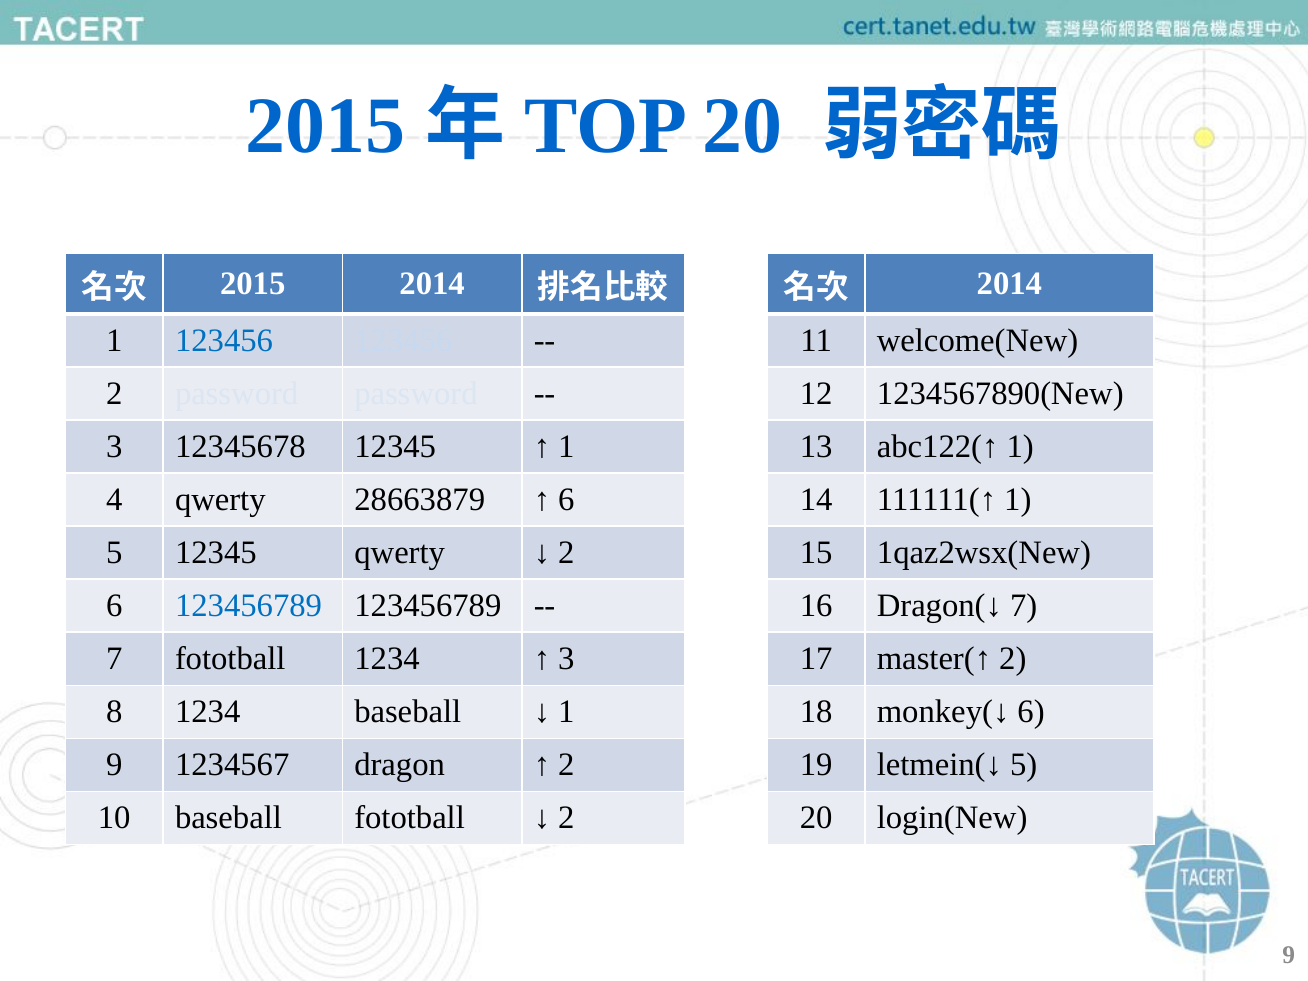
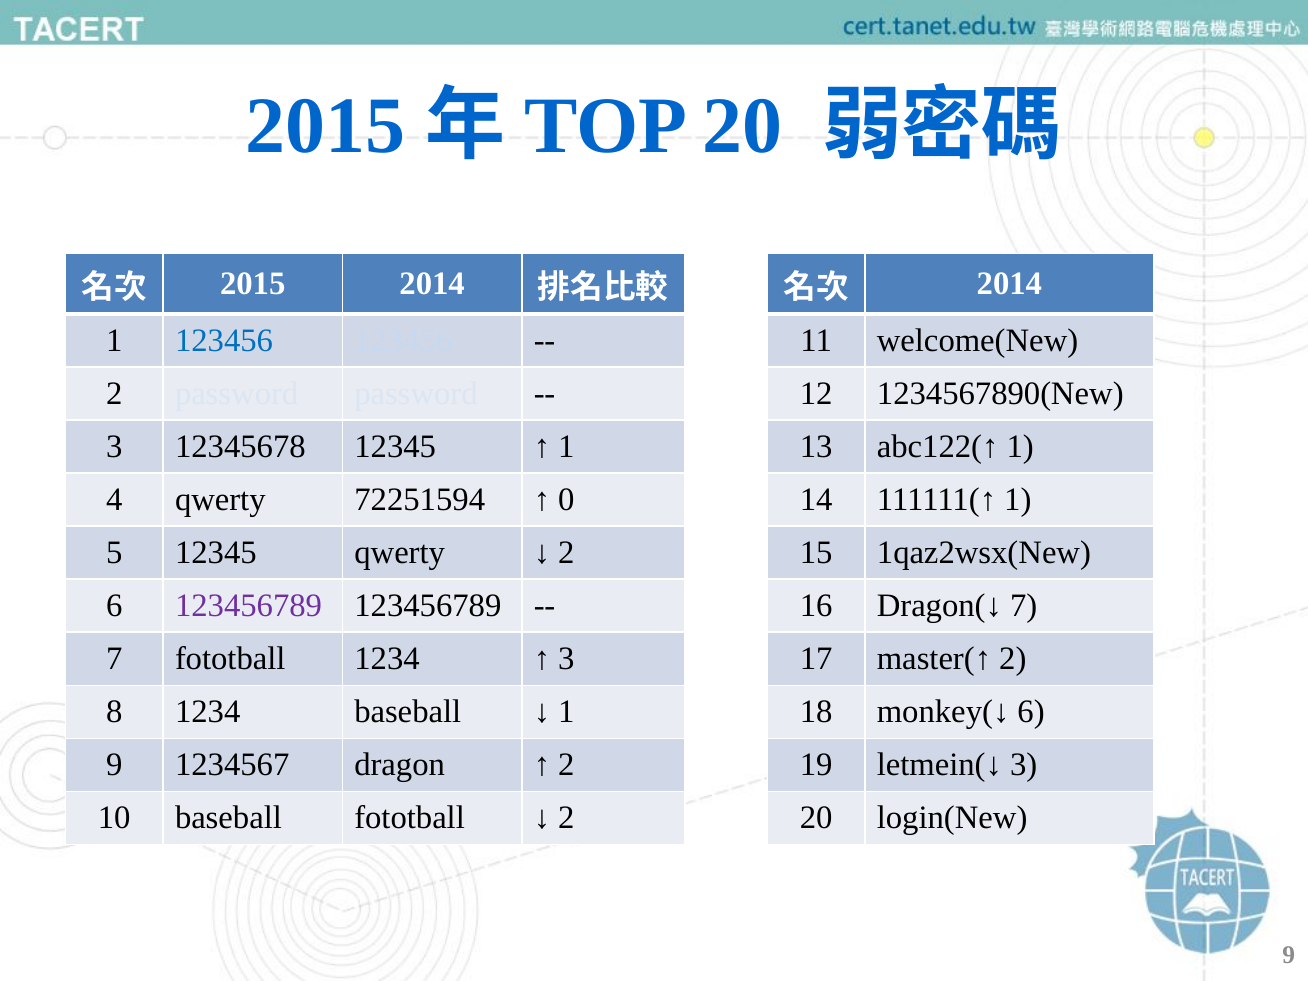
28663879: 28663879 -> 72251594 (420, 500)
6: 6 -> 0 (566, 500)
123456789 colour: blue -> purple (249, 606)
letmein(↓ 5: 5 -> 3 (1024, 765)
